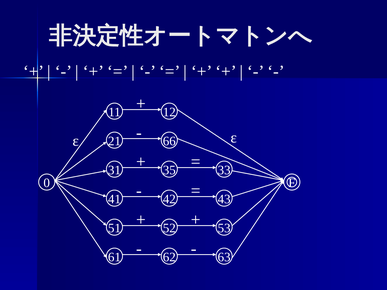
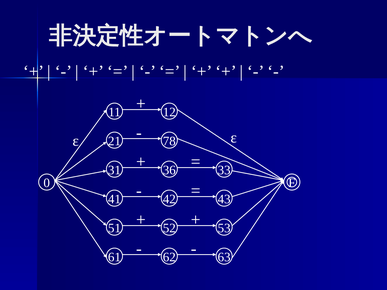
66: 66 -> 78 (169, 141)
35: 35 -> 36 (169, 170)
